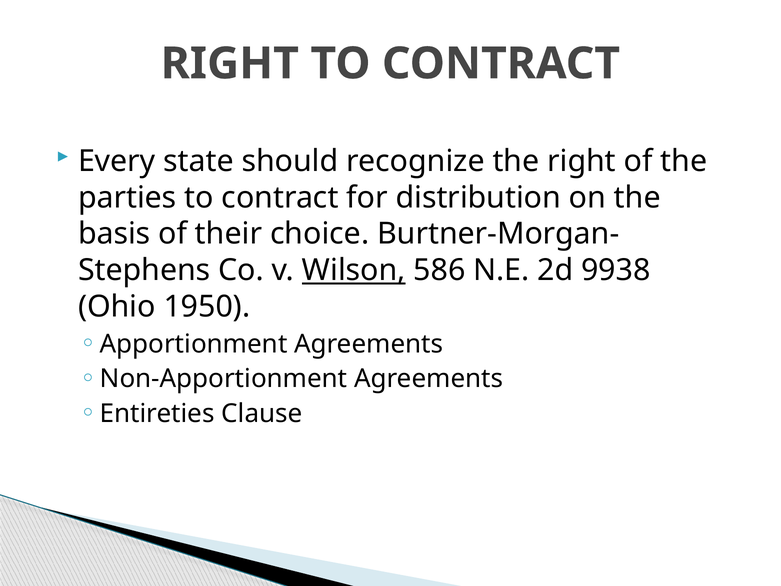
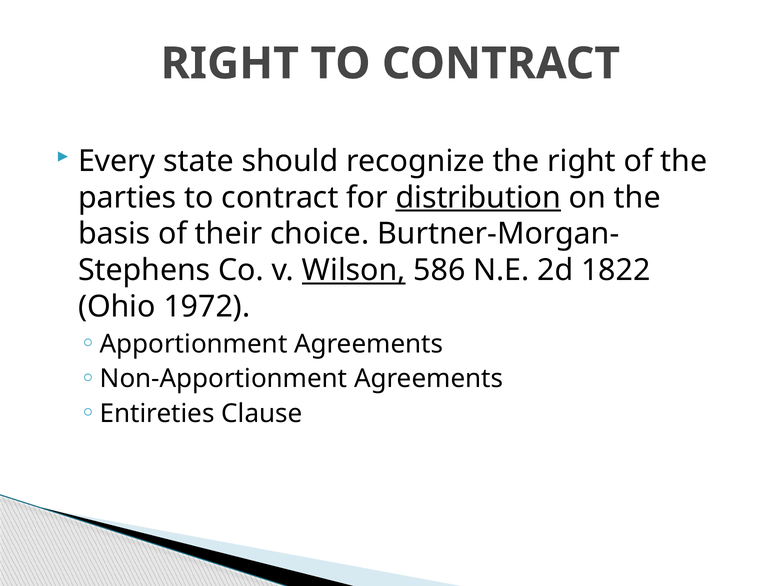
distribution underline: none -> present (478, 197)
9938: 9938 -> 1822 (616, 270)
1950: 1950 -> 1972 (207, 307)
